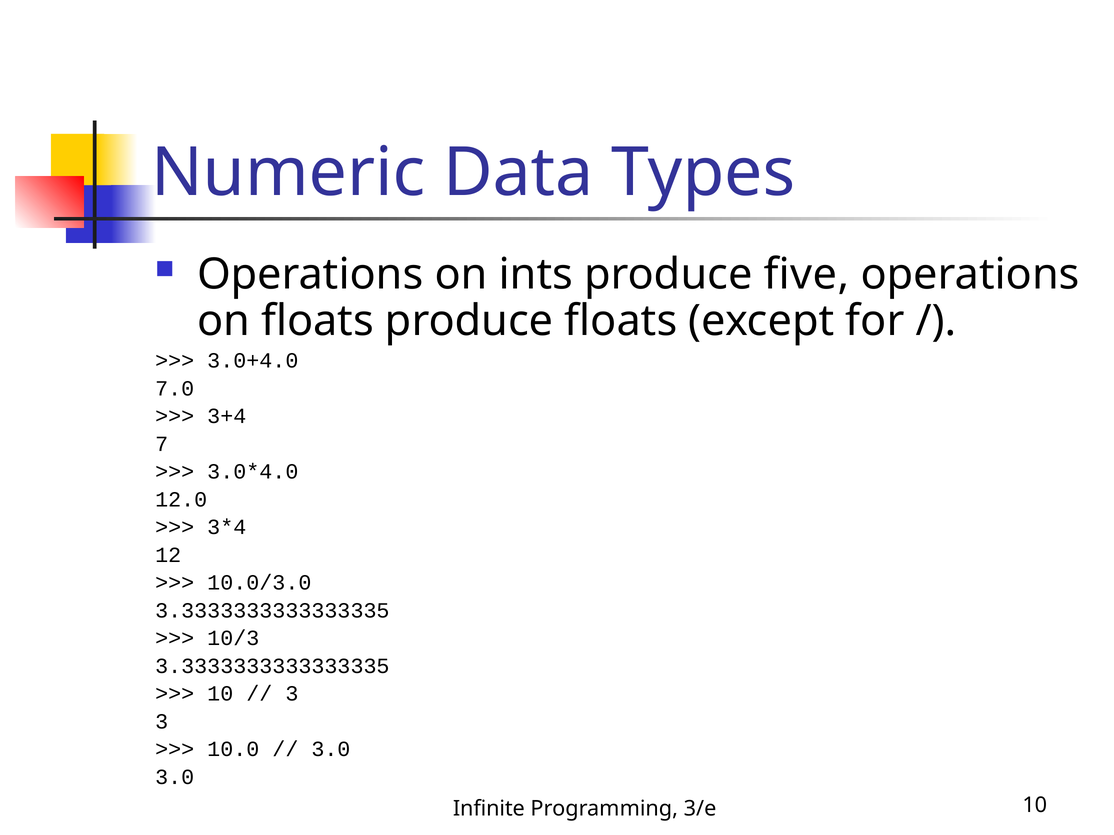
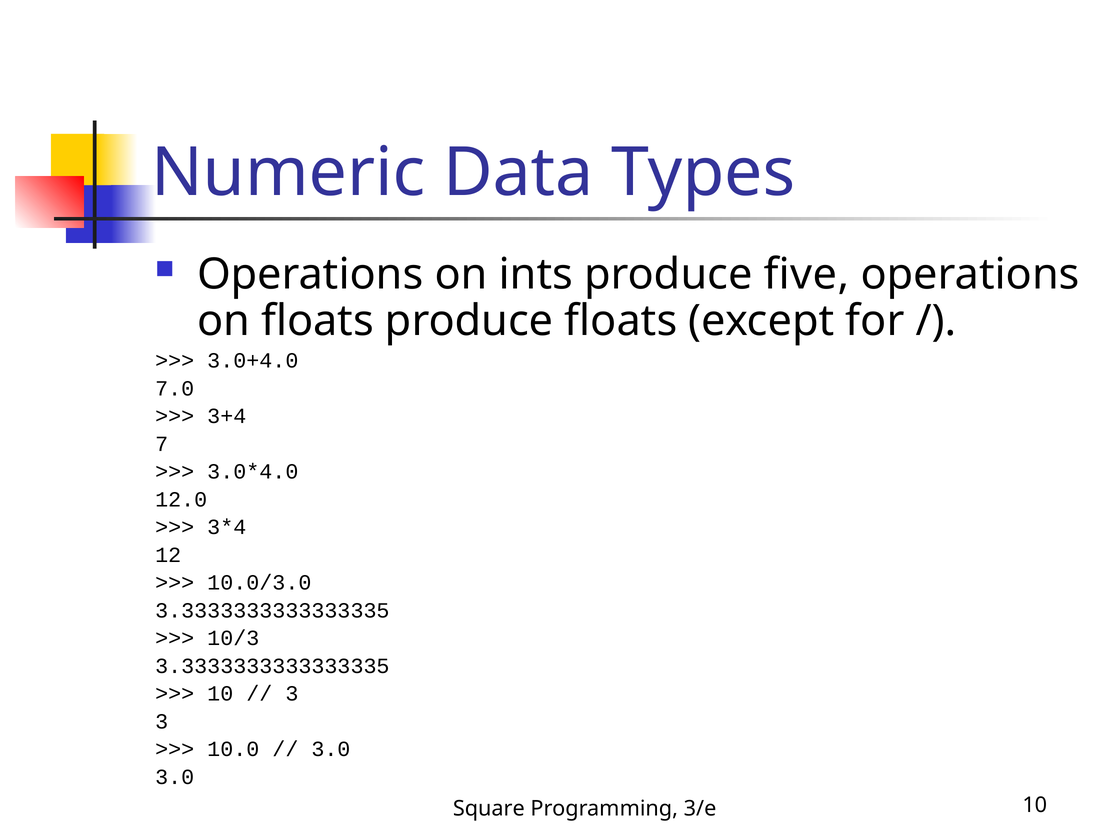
Infinite: Infinite -> Square (489, 809)
